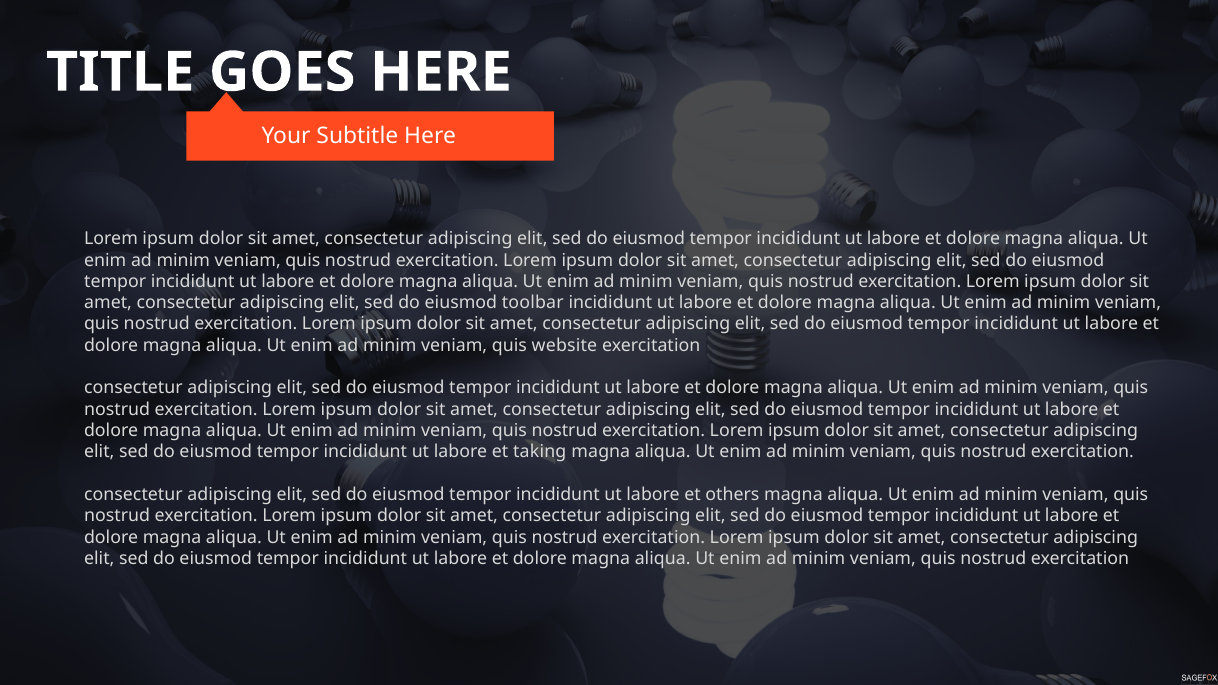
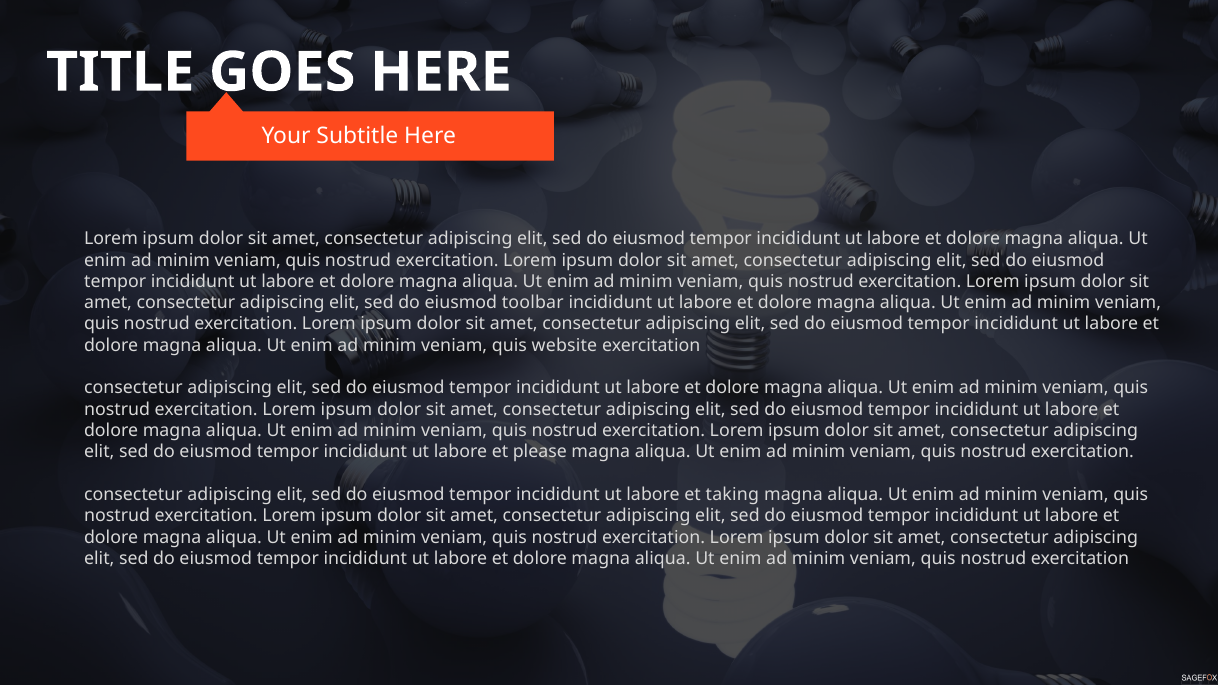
taking: taking -> please (540, 452)
others: others -> taking (732, 495)
